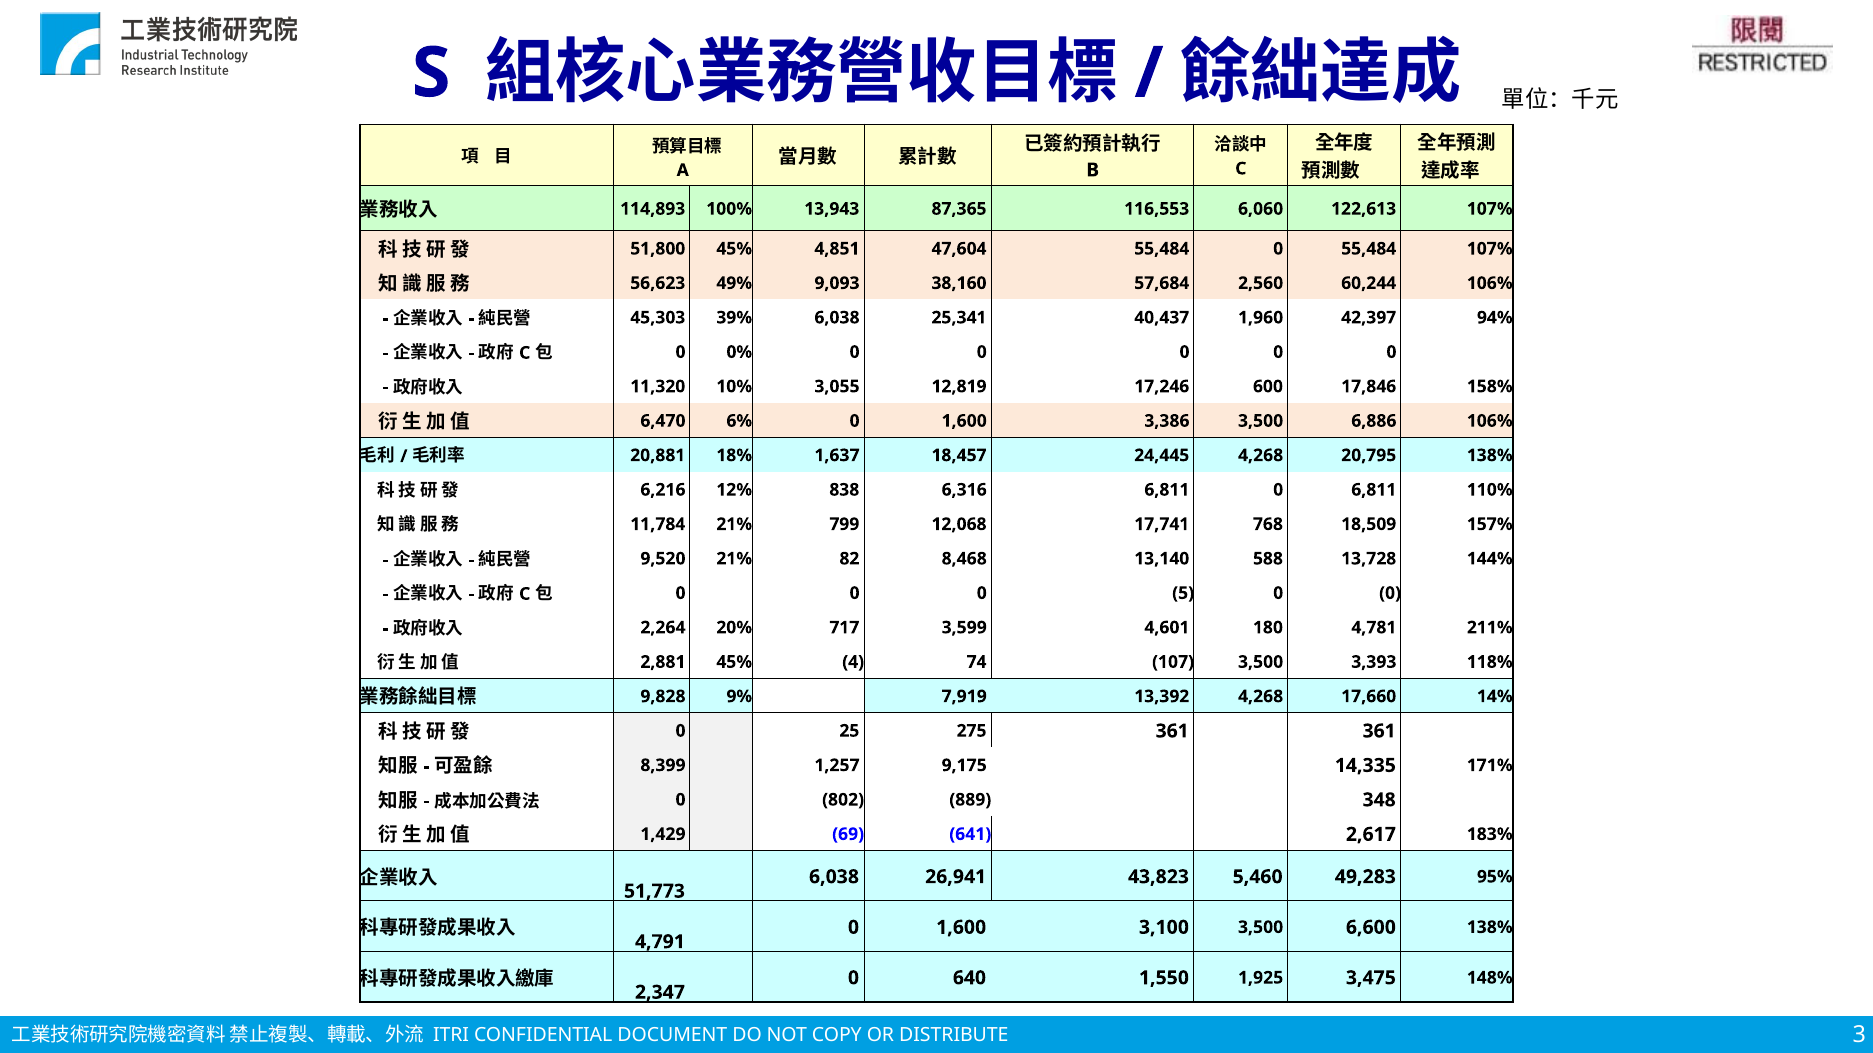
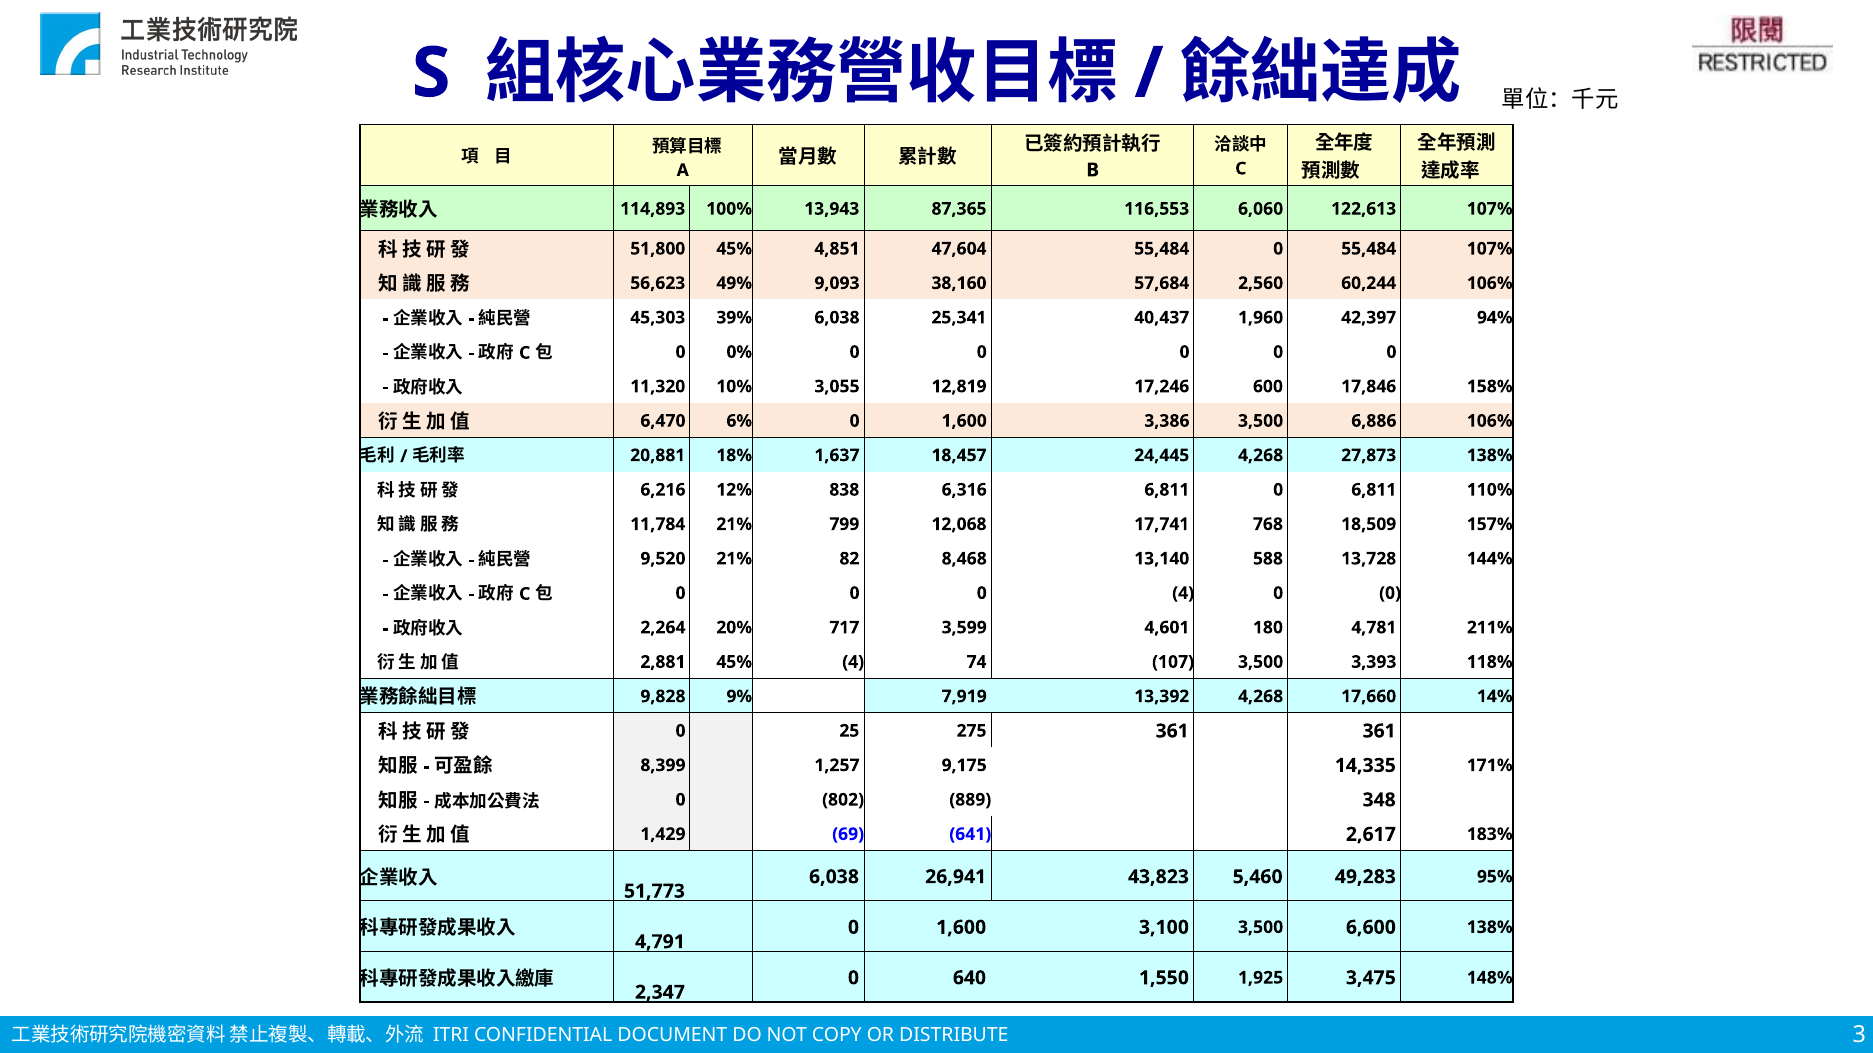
20,795: 20,795 -> 27,873 (1369, 456)
0 5: 5 -> 4 (1183, 593)
